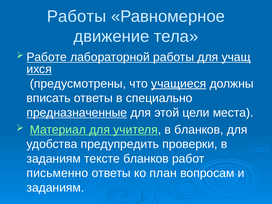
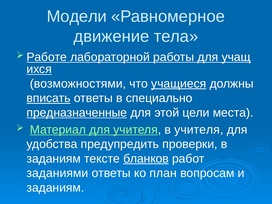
Работы: Работы -> Модели (77, 16)
предусмотрены: предусмотрены -> возможностями (78, 84)
вписать underline: none -> present (49, 98)
в бланков: бланков -> учителя (199, 130)
бланков underline: none -> present (146, 159)
письменно: письменно -> заданиями (57, 173)
